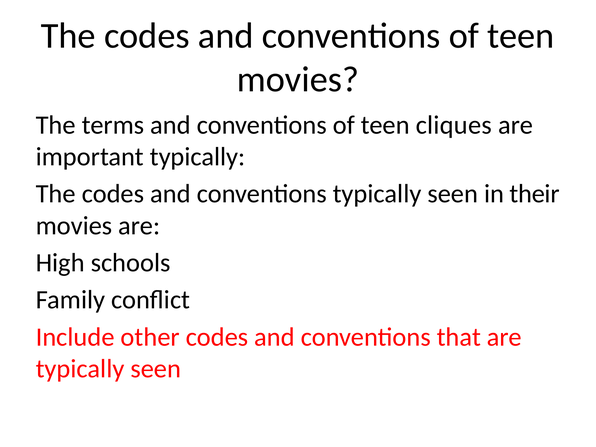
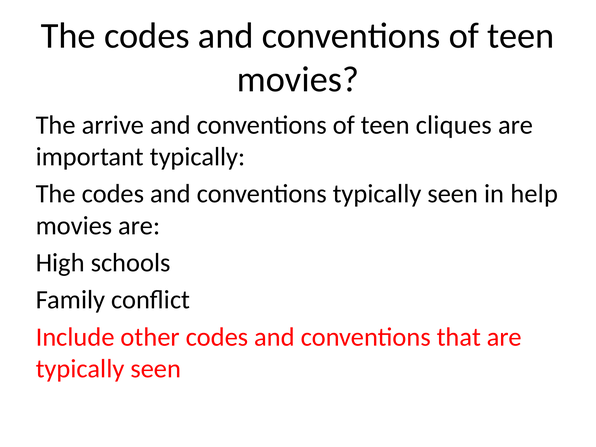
terms: terms -> arrive (113, 125)
their: their -> help (534, 194)
